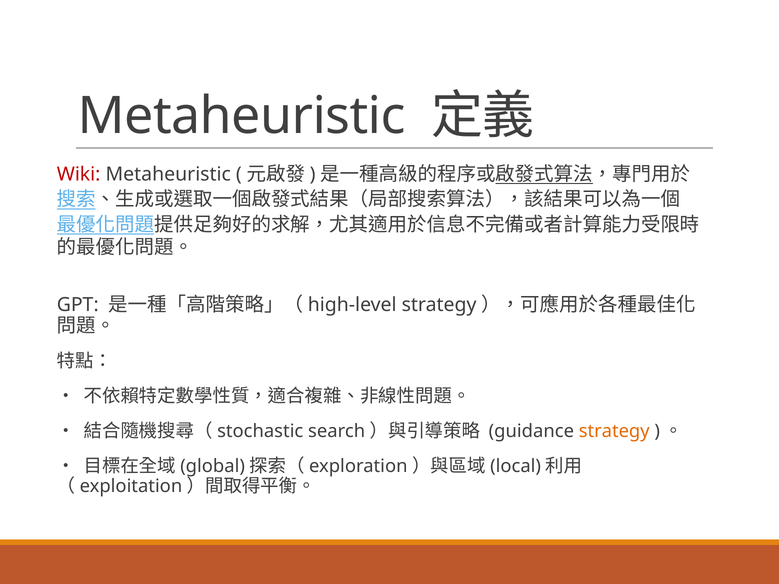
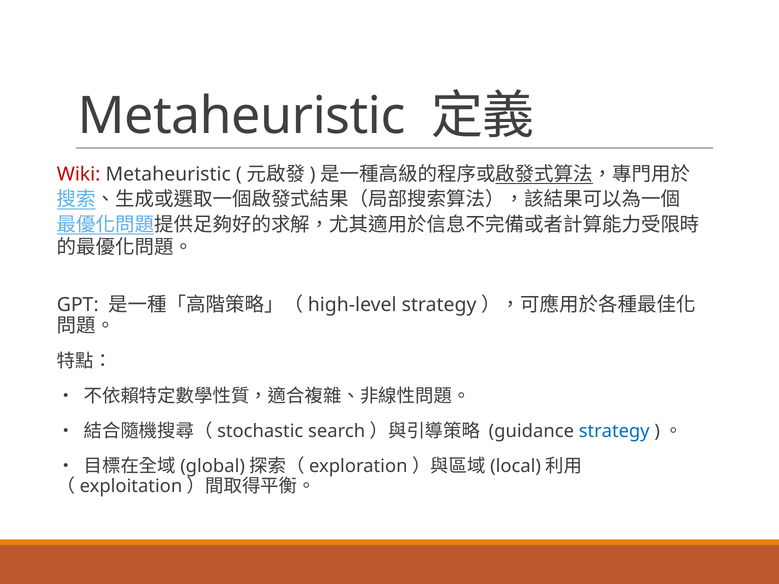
strategy colour: orange -> blue (614, 432)
